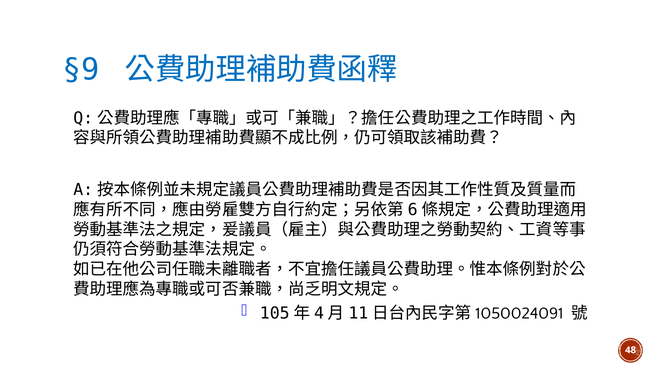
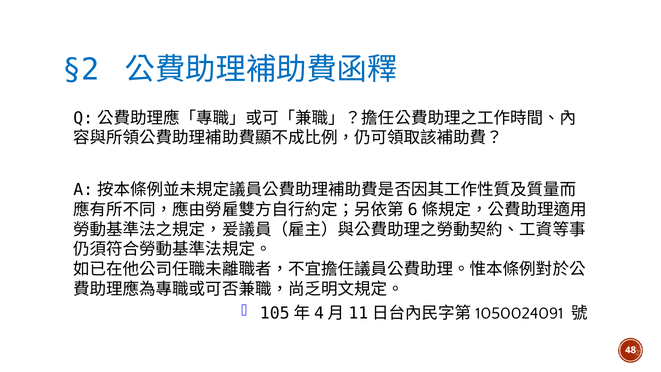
§9: §9 -> §2 (81, 70)
